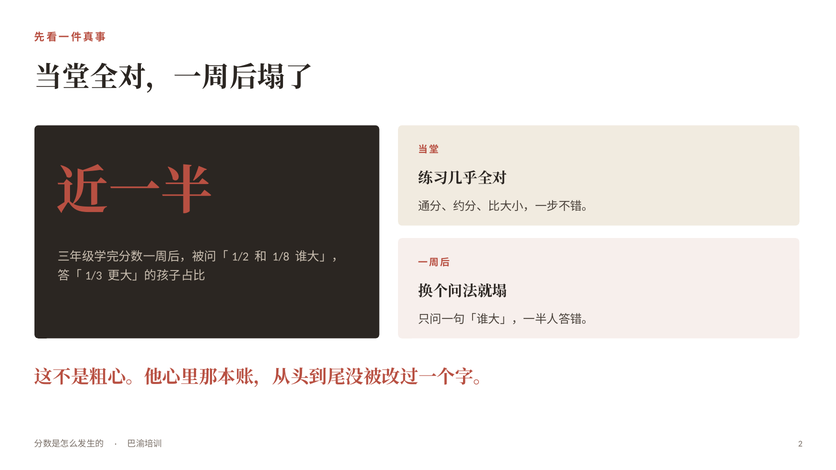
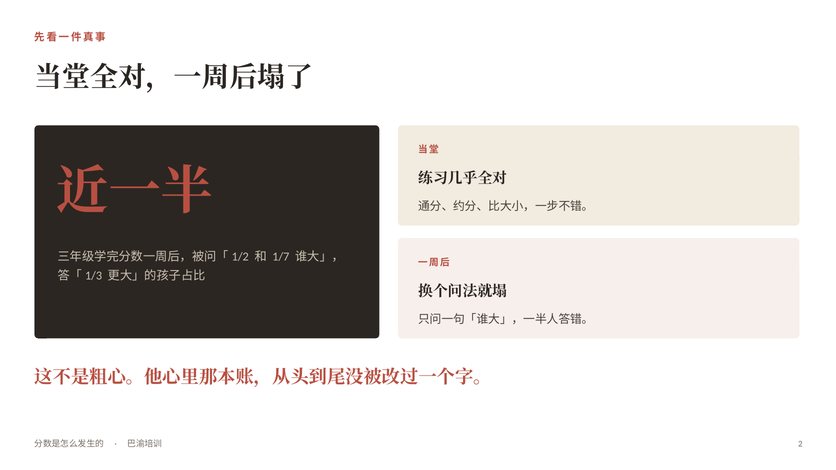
1/8: 1/8 -> 1/7 (281, 257)
